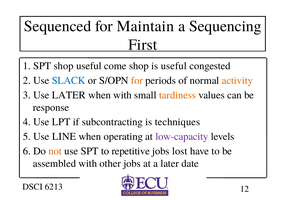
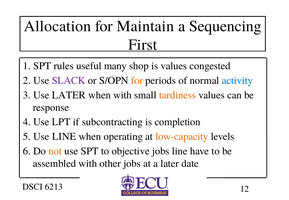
Sequenced: Sequenced -> Allocation (57, 26)
SPT shop: shop -> rules (64, 66)
come: come -> many (115, 66)
is useful: useful -> values (174, 66)
SLACK colour: blue -> purple (69, 80)
activity colour: orange -> blue (237, 80)
techniques: techniques -> completion (178, 122)
low-capacity colour: purple -> orange (182, 137)
repetitive: repetitive -> objective (131, 151)
jobs lost: lost -> line (180, 151)
